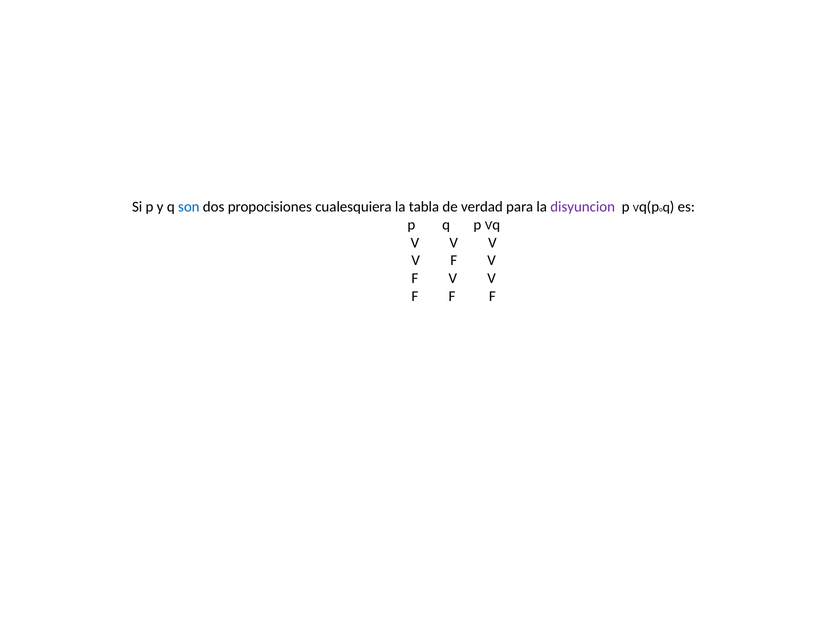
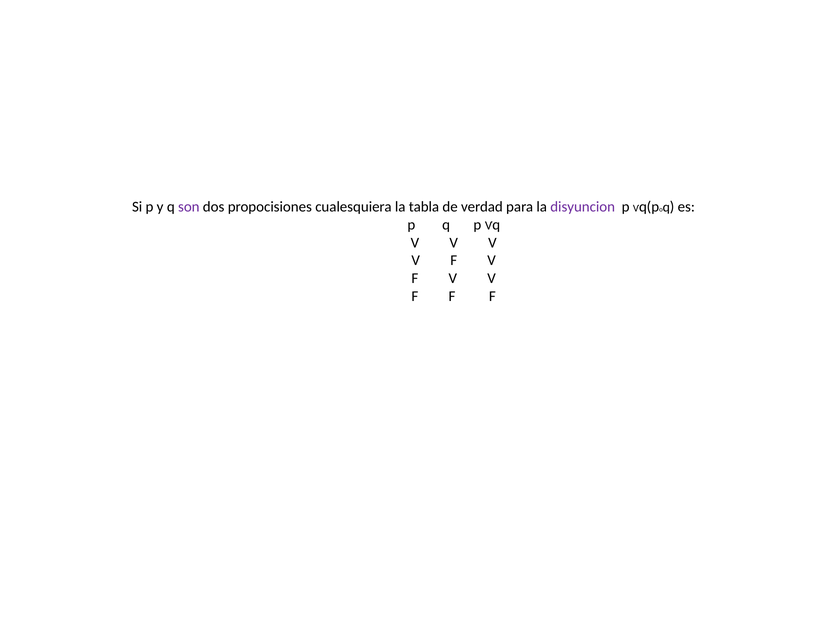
son colour: blue -> purple (189, 207)
